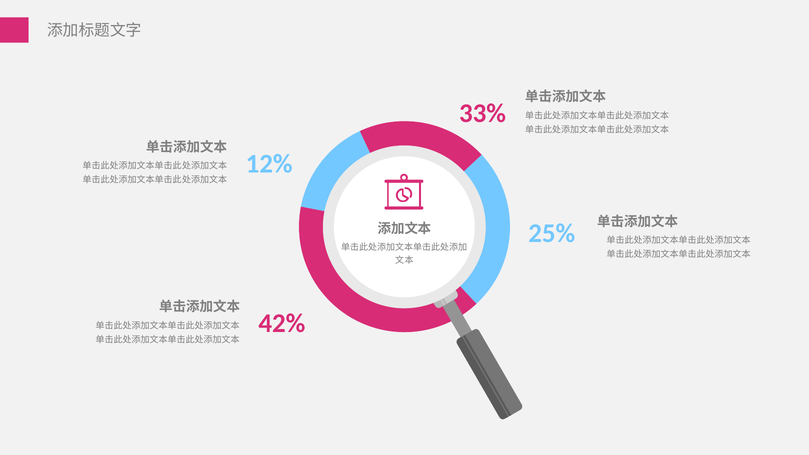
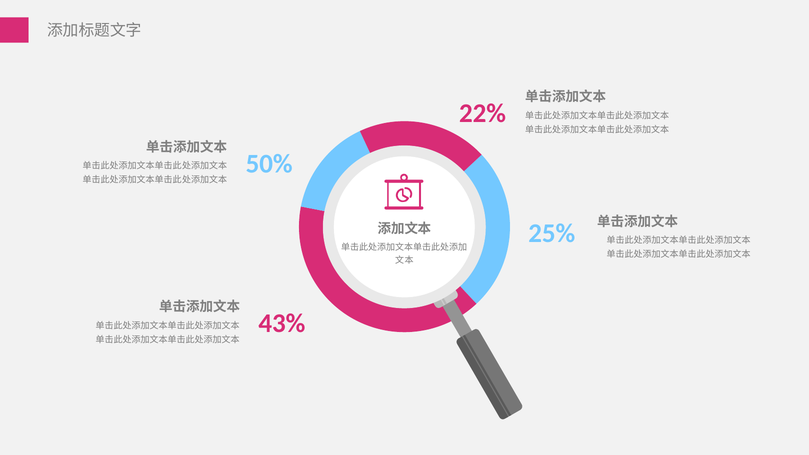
33%: 33% -> 22% (483, 113)
12%: 12% -> 50% (269, 164)
42%: 42% -> 43% (282, 324)
